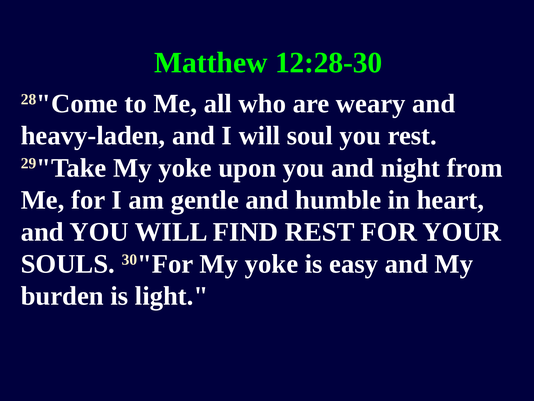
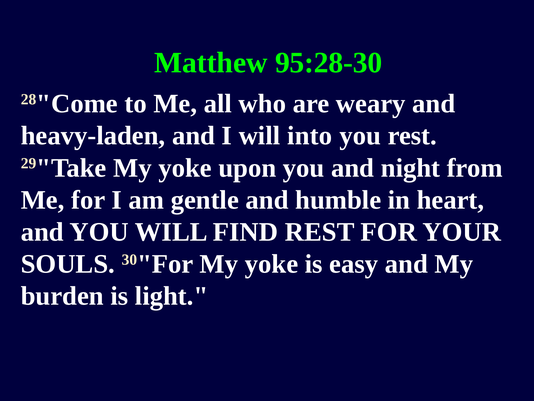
12:28-30: 12:28-30 -> 95:28-30 (329, 63)
soul: soul -> into (310, 136)
